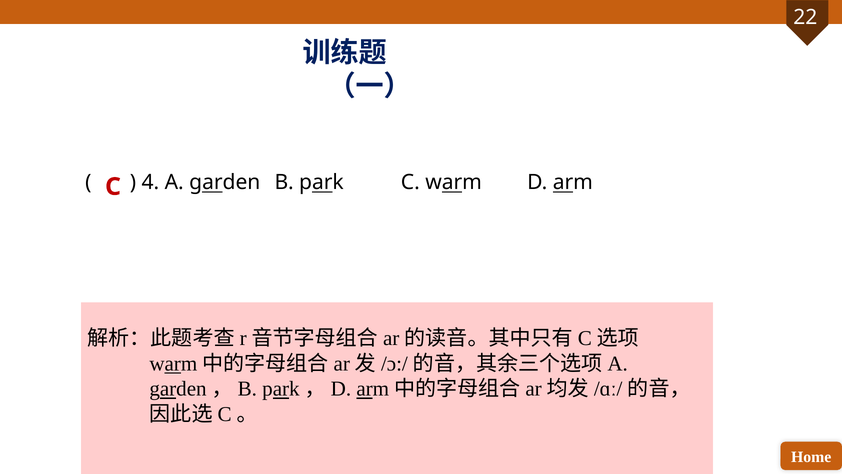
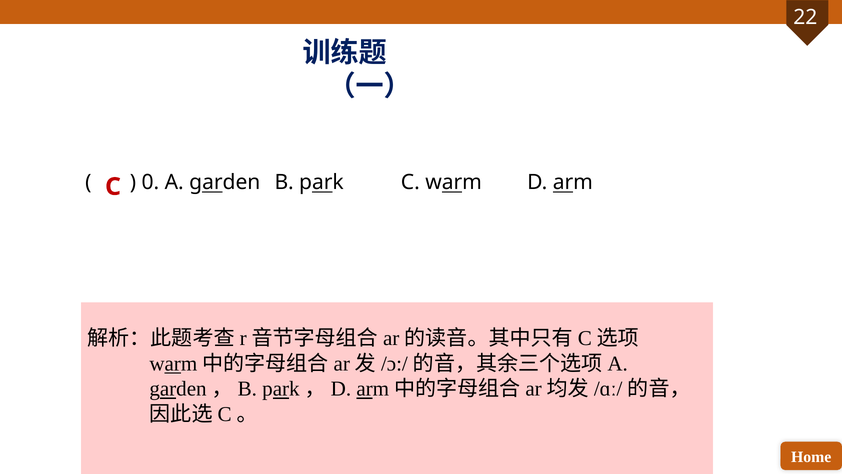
4: 4 -> 0 (150, 182)
